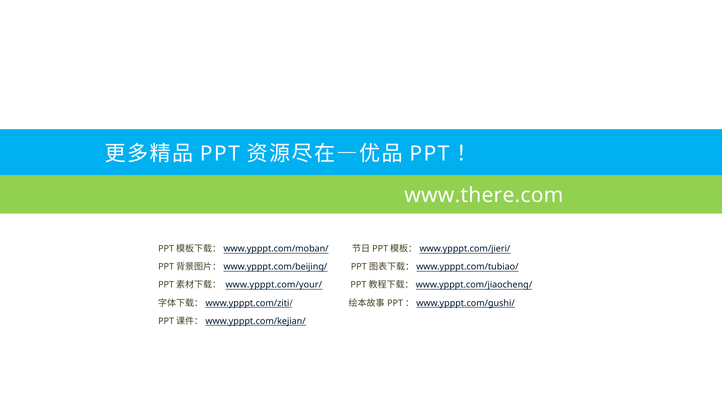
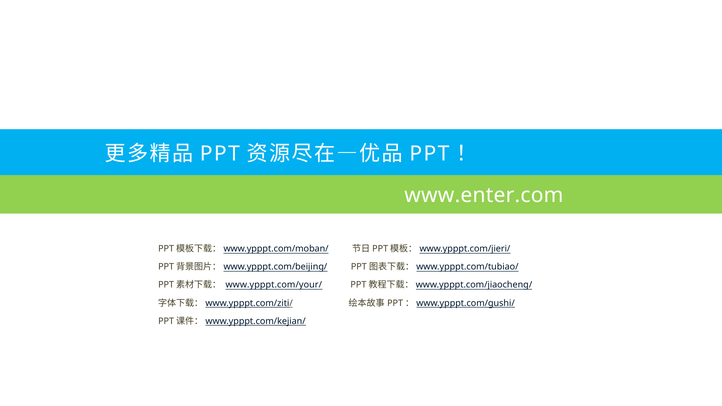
www.there.com: www.there.com -> www.enter.com (484, 196)
